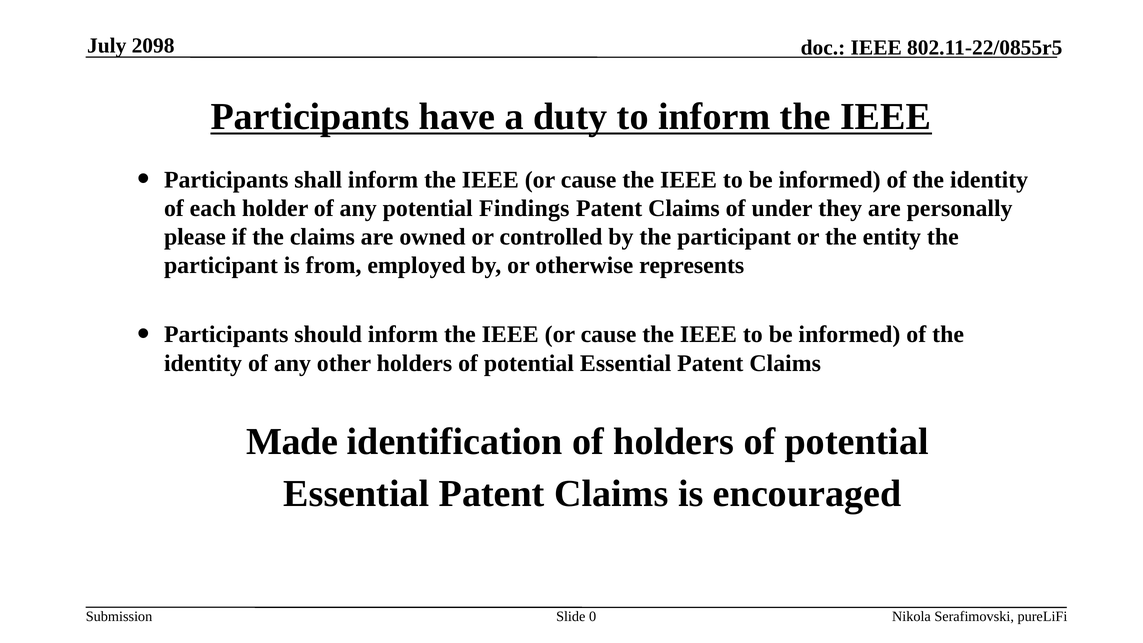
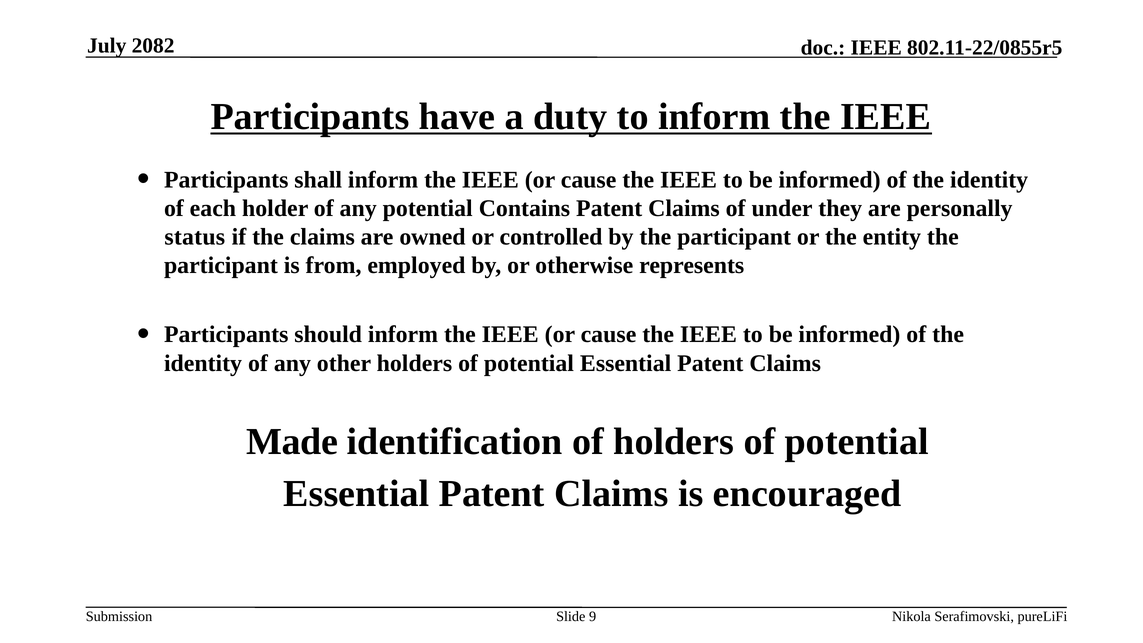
2098: 2098 -> 2082 (153, 45)
Findings: Findings -> Contains (524, 208)
please: please -> status (195, 237)
0: 0 -> 9 (593, 617)
